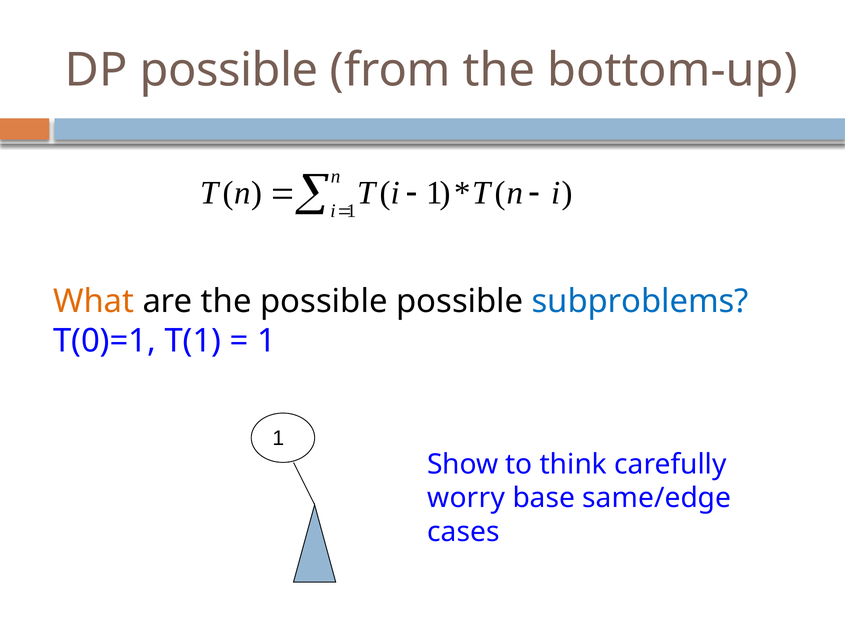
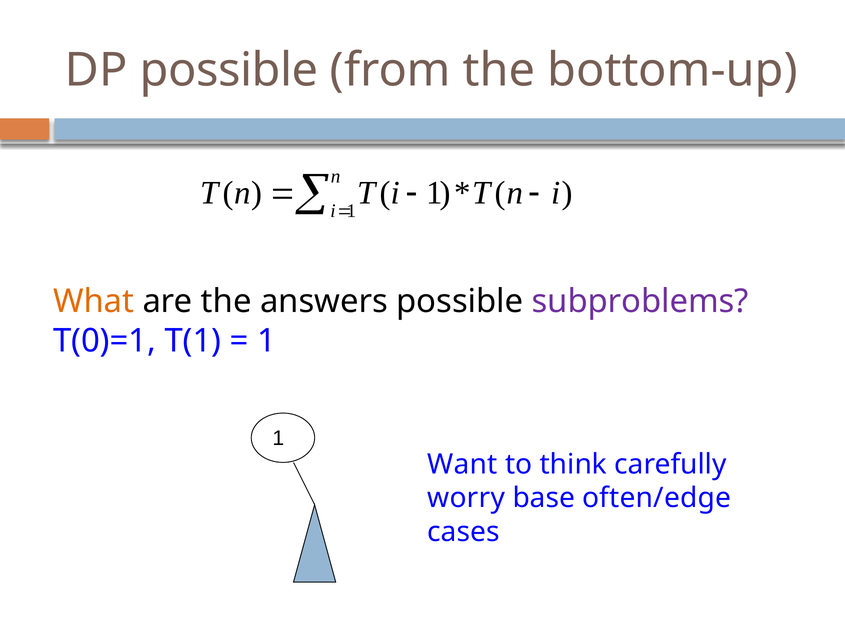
the possible: possible -> answers (324, 301)
subproblems colour: blue -> purple (640, 301)
Show: Show -> Want (463, 464)
same/edge: same/edge -> often/edge (657, 498)
